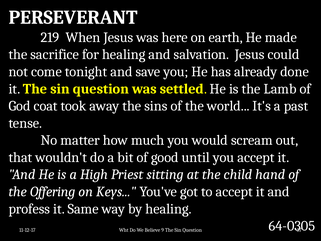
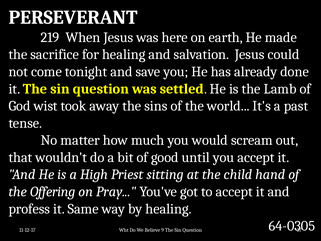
coat: coat -> wist (46, 106)
Keys: Keys -> Pray (116, 191)
